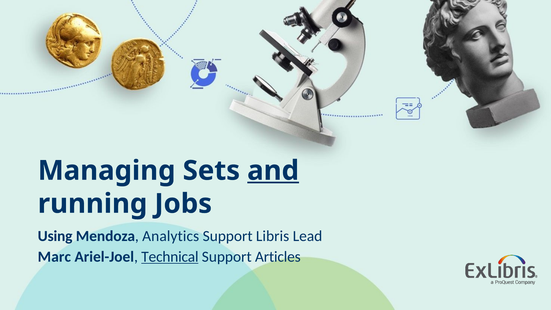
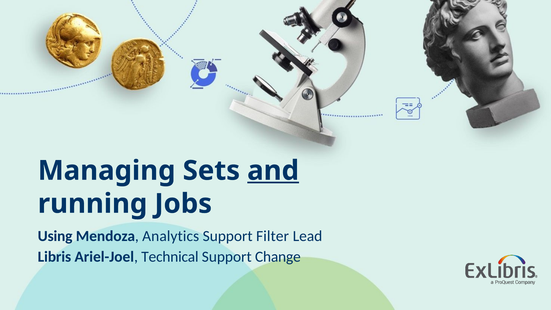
Support Libris: Libris -> Filter (273, 236)
Marc: Marc -> Libris (54, 257)
Technical underline: present -> none (170, 257)
Articles: Articles -> Change (278, 257)
